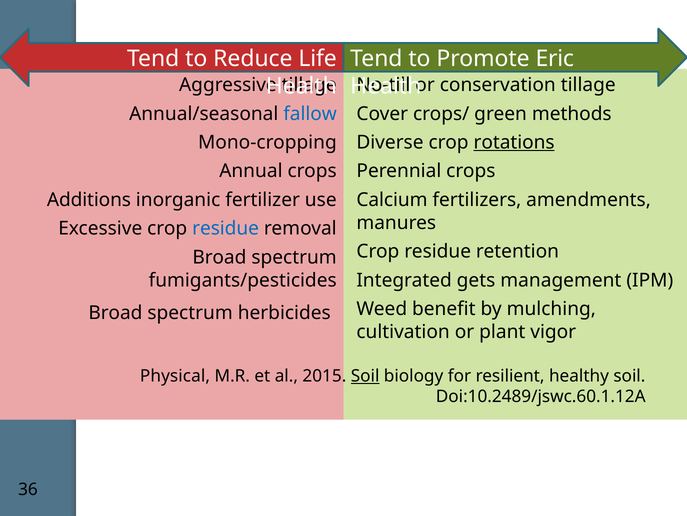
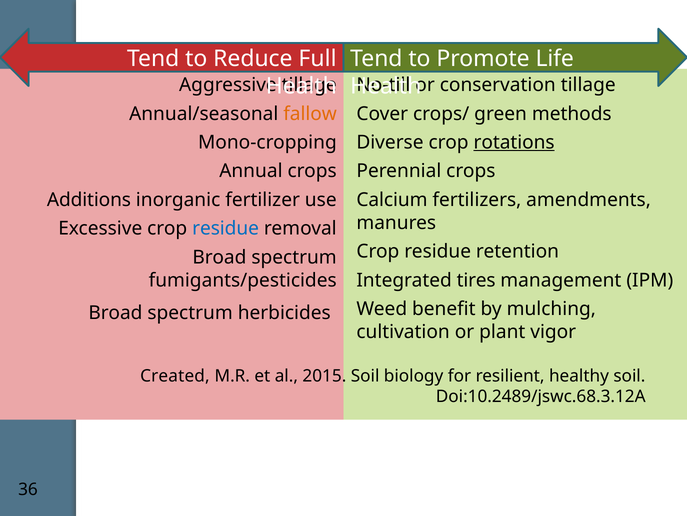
Life: Life -> Full (318, 59)
Eric: Eric -> Life (555, 59)
fallow colour: blue -> orange (310, 114)
gets: gets -> tires (476, 280)
Physical: Physical -> Created (175, 376)
Soil underline: present -> none (365, 376)
Doi:10.2489/jswc.60.1.12A: Doi:10.2489/jswc.60.1.12A -> Doi:10.2489/jswc.68.3.12A (541, 396)
